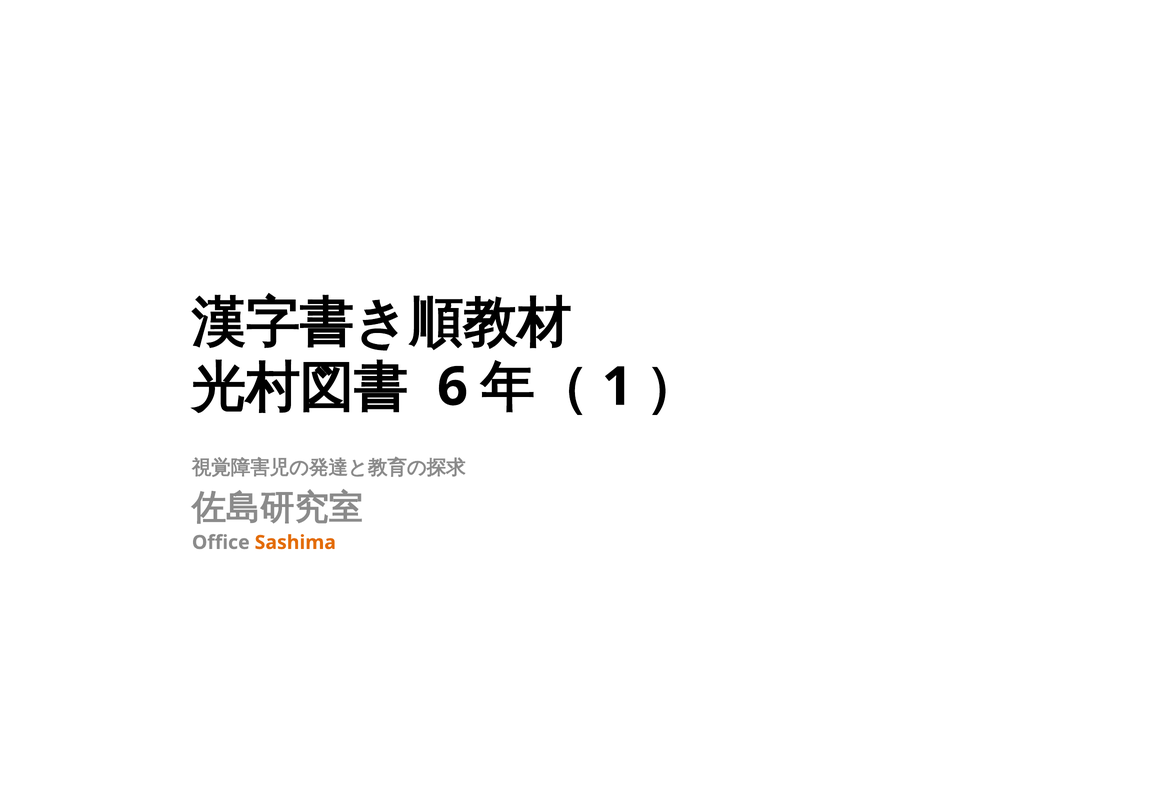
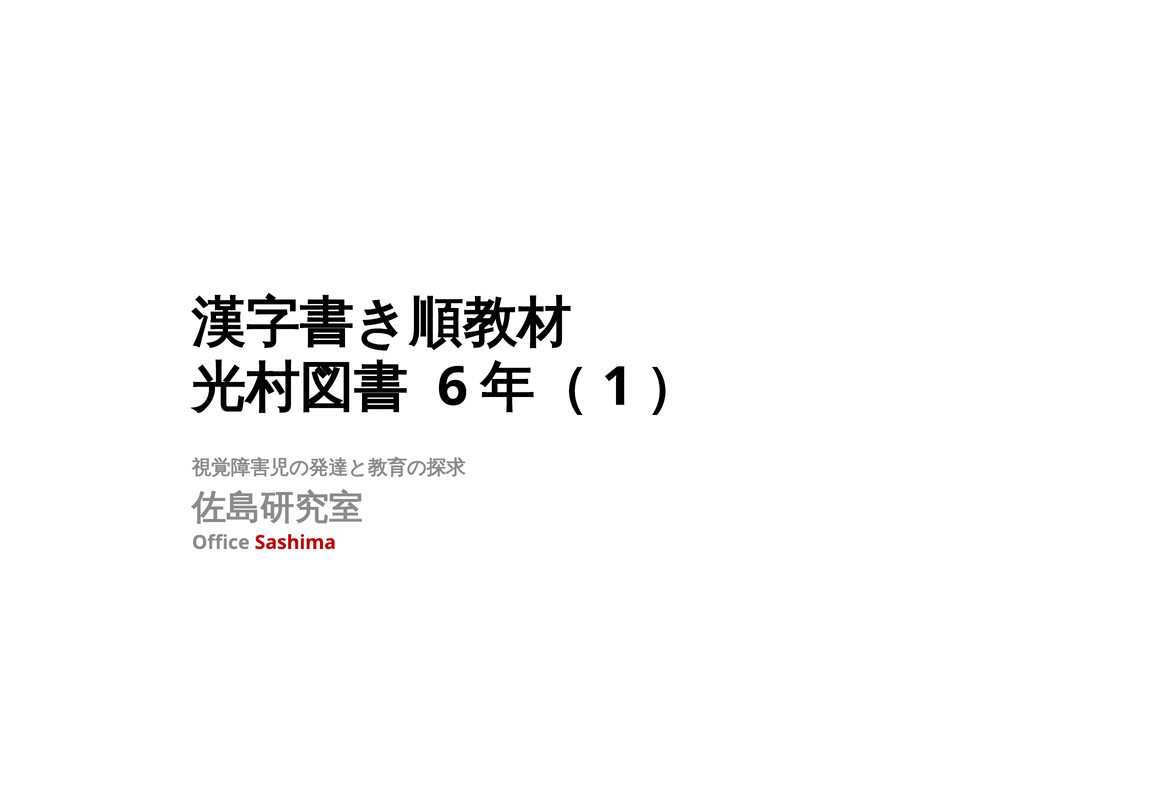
Sashima colour: orange -> red (295, 543)
